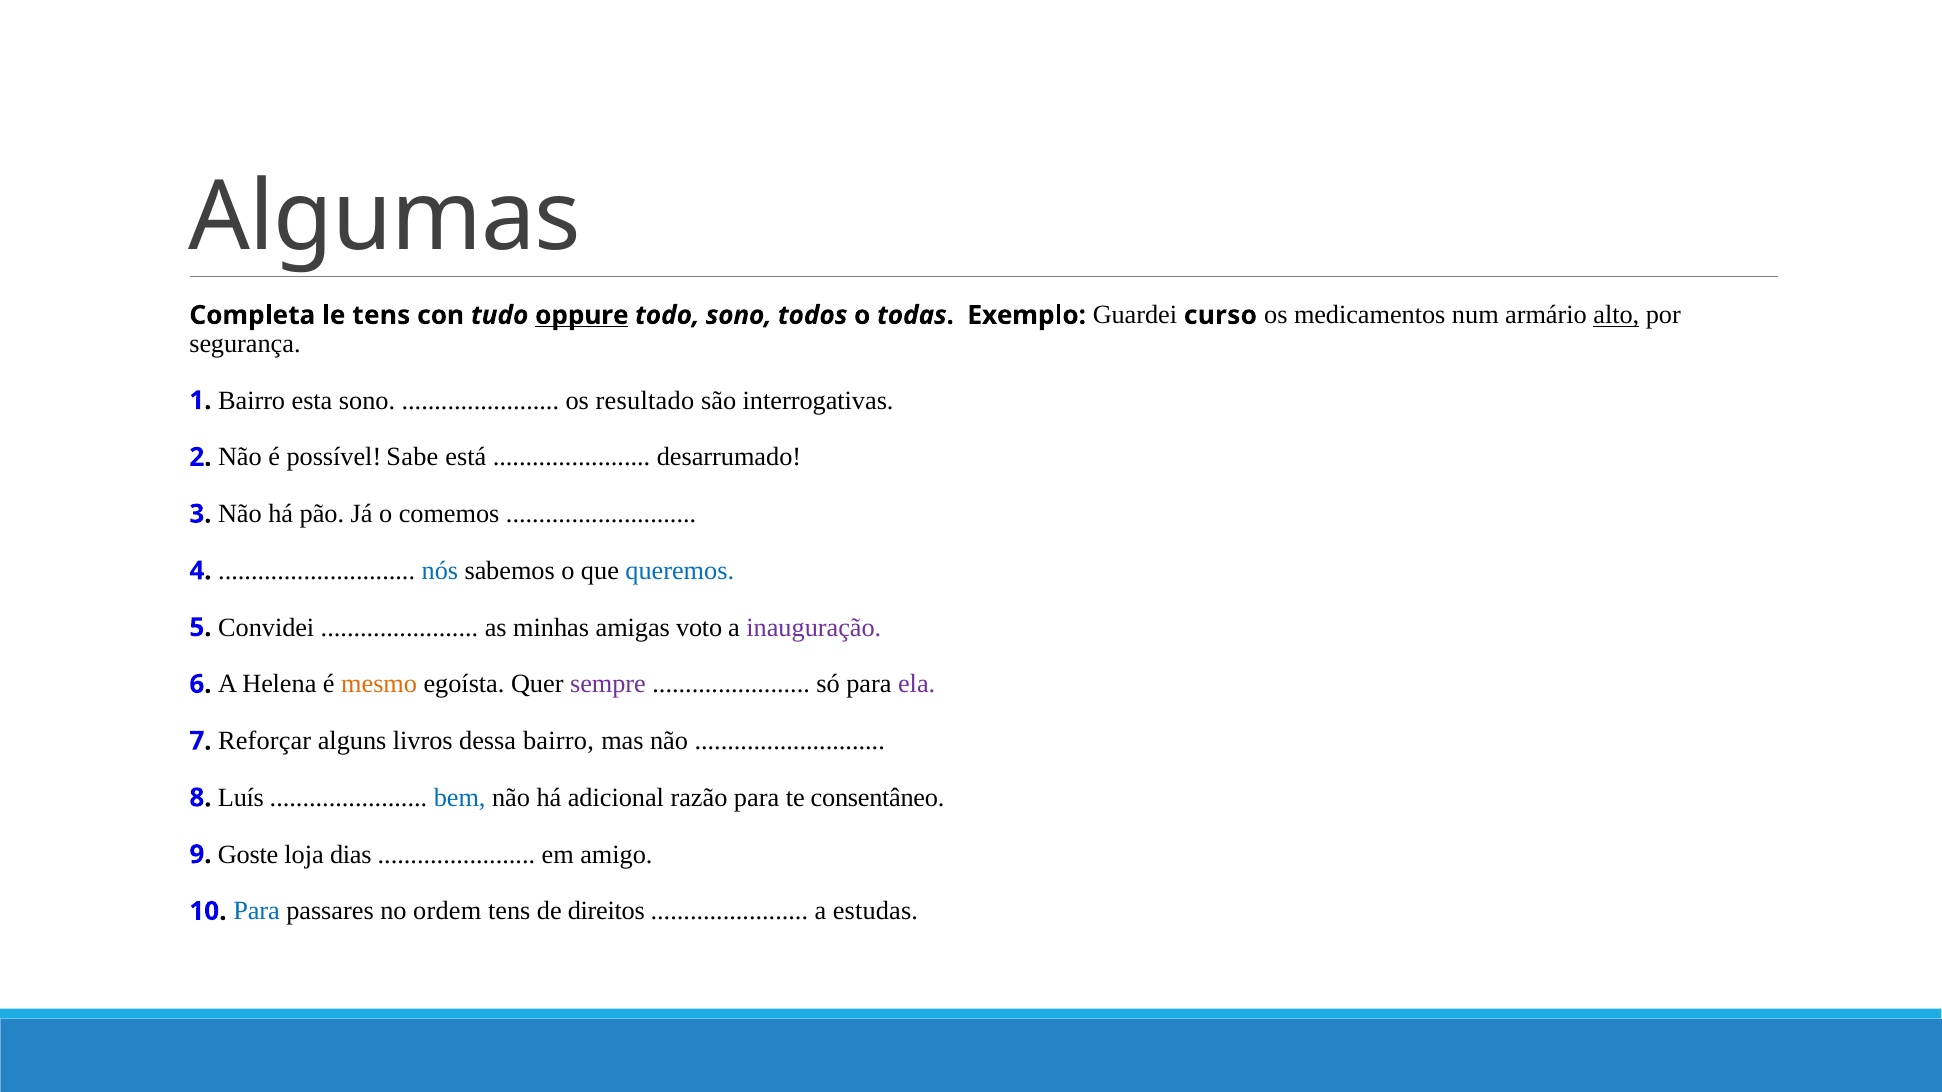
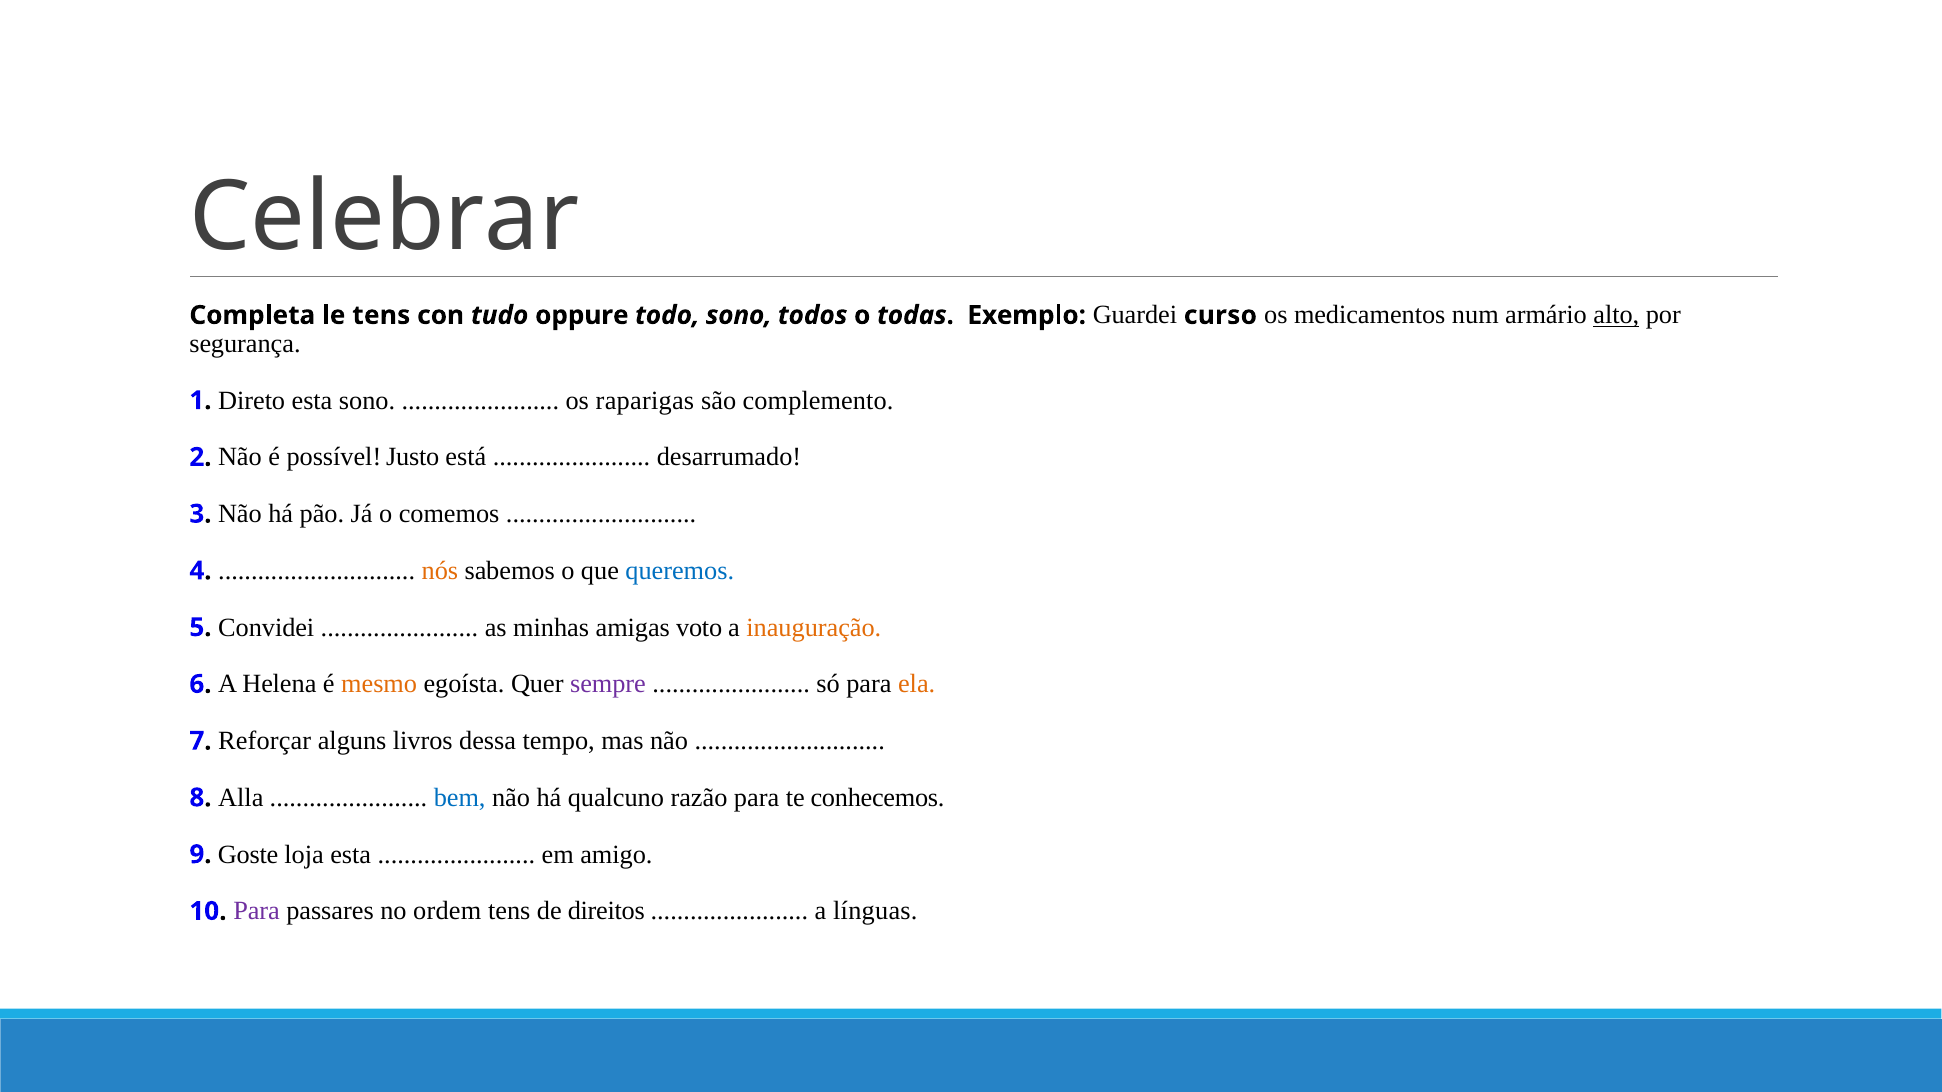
Algumas: Algumas -> Celebrar (384, 218)
oppure underline: present -> none (582, 315)
1 Bairro: Bairro -> Direto (252, 401)
resultado: resultado -> raparigas (645, 401)
interrogativas: interrogativas -> complemento (818, 401)
Sabe: Sabe -> Justo (413, 457)
nós colour: blue -> orange (440, 571)
inauguração colour: purple -> orange (814, 628)
ela colour: purple -> orange (917, 684)
dessa bairro: bairro -> tempo (559, 741)
Luís: Luís -> Alla (241, 798)
adicional: adicional -> qualcuno (616, 798)
consentâneo: consentâneo -> conhecemos (878, 798)
loja dias: dias -> esta (351, 855)
Para colour: blue -> purple (257, 911)
estudas: estudas -> línguas (875, 911)
